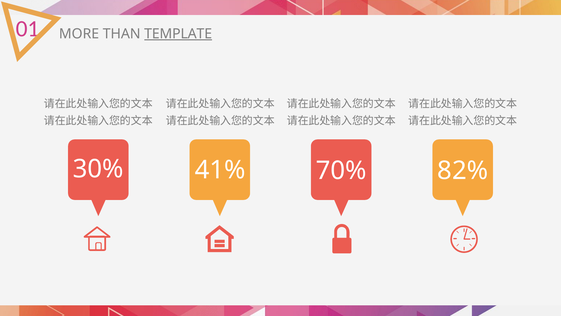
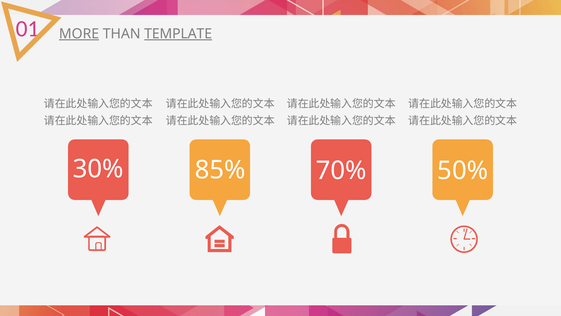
MORE underline: none -> present (79, 34)
41%: 41% -> 85% (220, 170)
82%: 82% -> 50% (463, 170)
